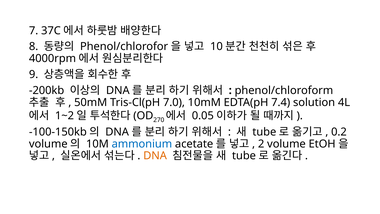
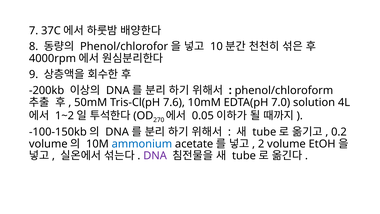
7.0: 7.0 -> 7.6 (174, 102)
7.4: 7.4 -> 7.0 (281, 102)
DNA colour: orange -> purple (155, 156)
